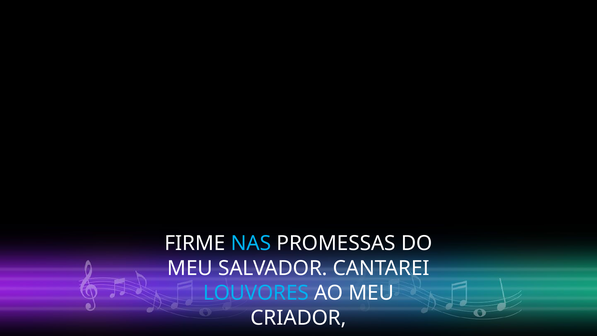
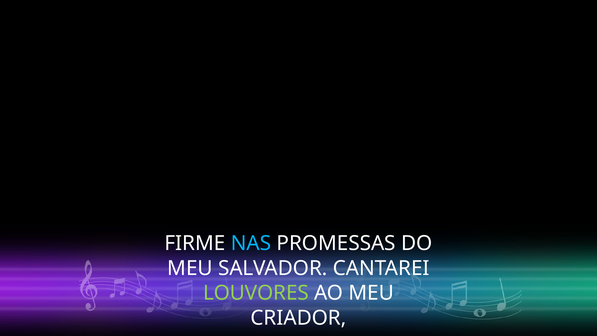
LOUVORES colour: light blue -> light green (256, 293)
